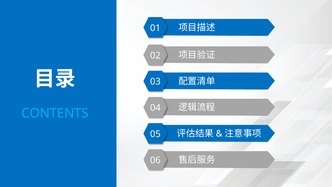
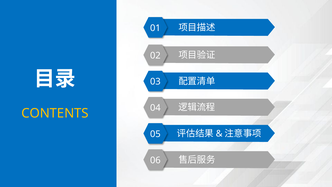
CONTENTS colour: light blue -> yellow (55, 113)
